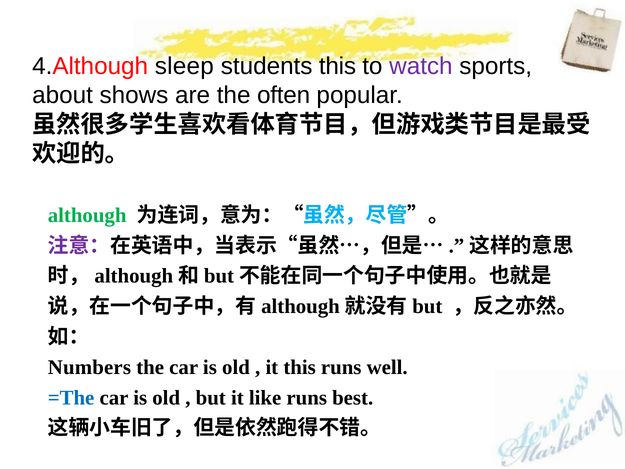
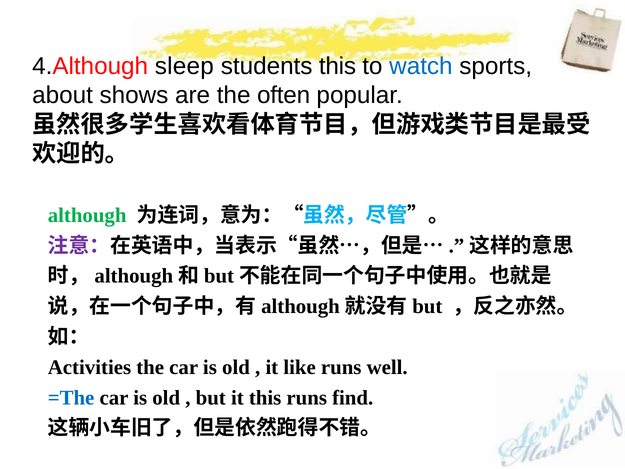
watch colour: purple -> blue (421, 66)
Numbers: Numbers -> Activities (89, 367)
it this: this -> like (300, 367)
it like: like -> this (265, 397)
best: best -> find (353, 397)
